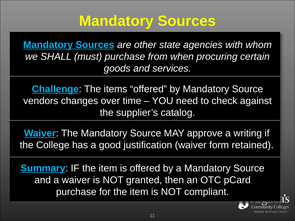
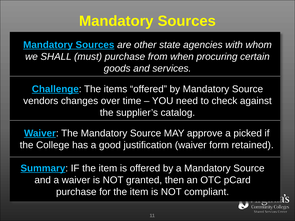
writing: writing -> picked (248, 133)
